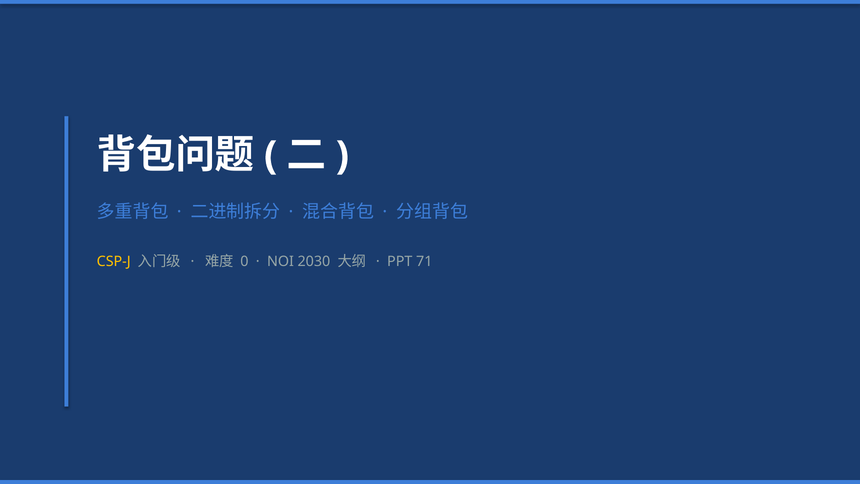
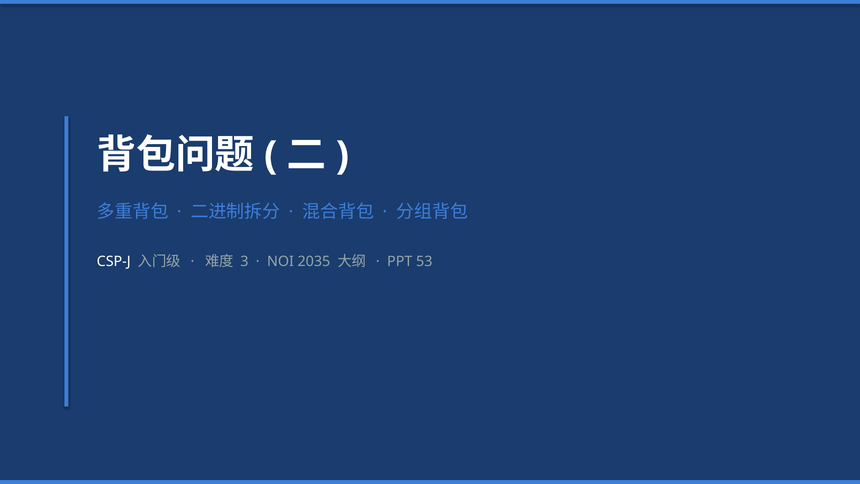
CSP-J colour: yellow -> white (114, 261)
0: 0 -> 3 (244, 261)
2030: 2030 -> 2035 (314, 261)
71: 71 -> 53 (424, 261)
